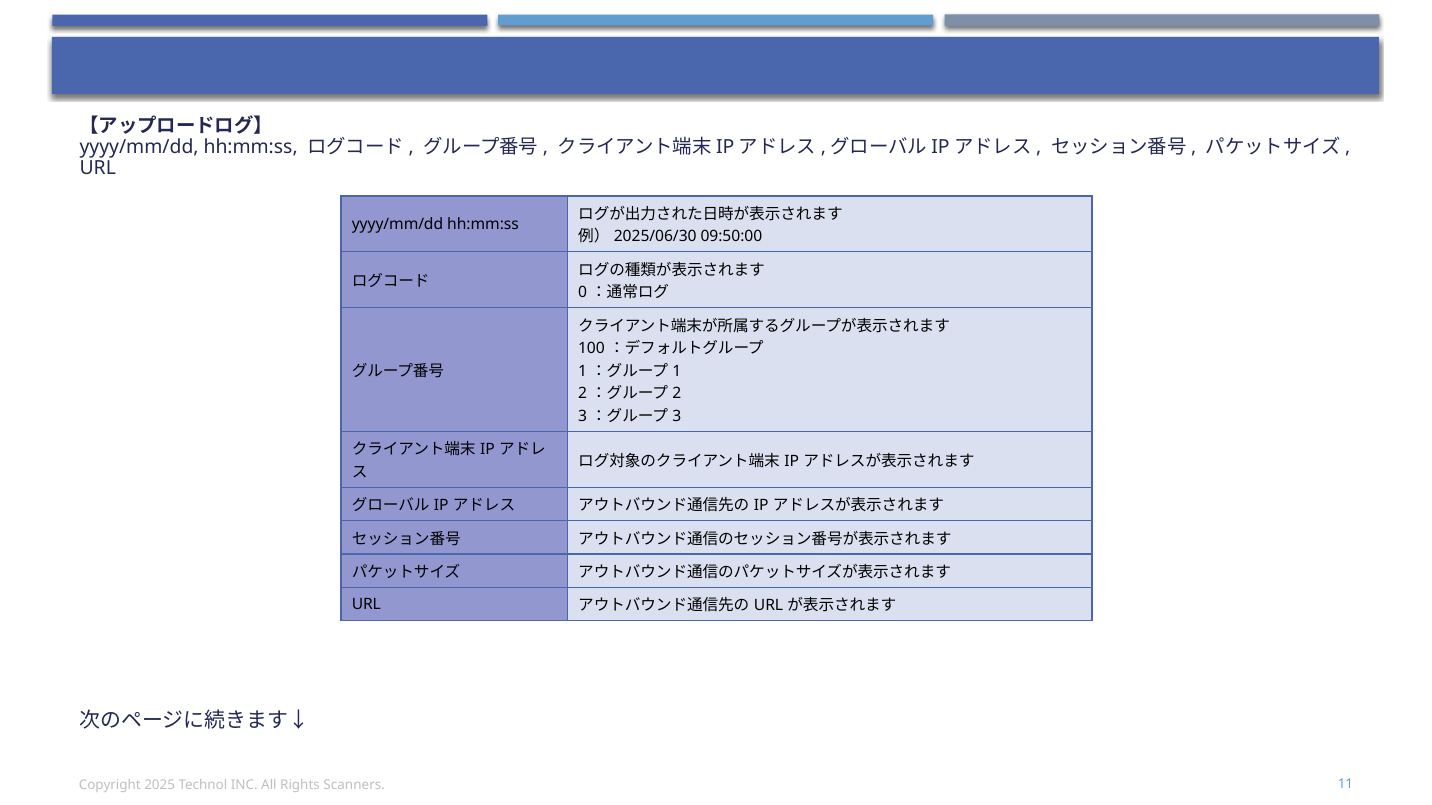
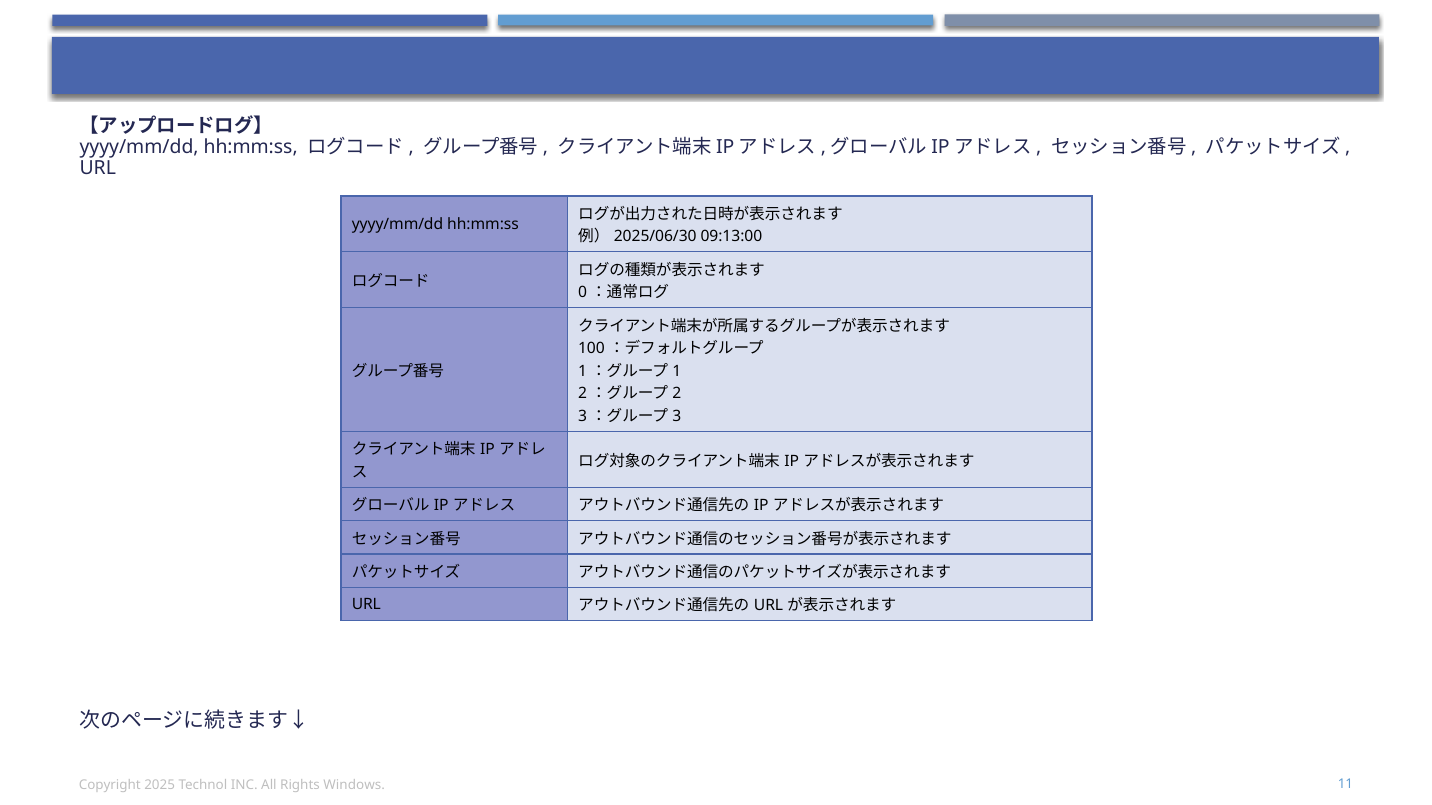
09:50:00: 09:50:00 -> 09:13:00 (731, 237)
Scanners: Scanners -> Windows (354, 785)
